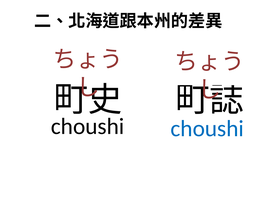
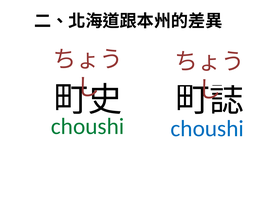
choushi colour: black -> green (88, 126)
